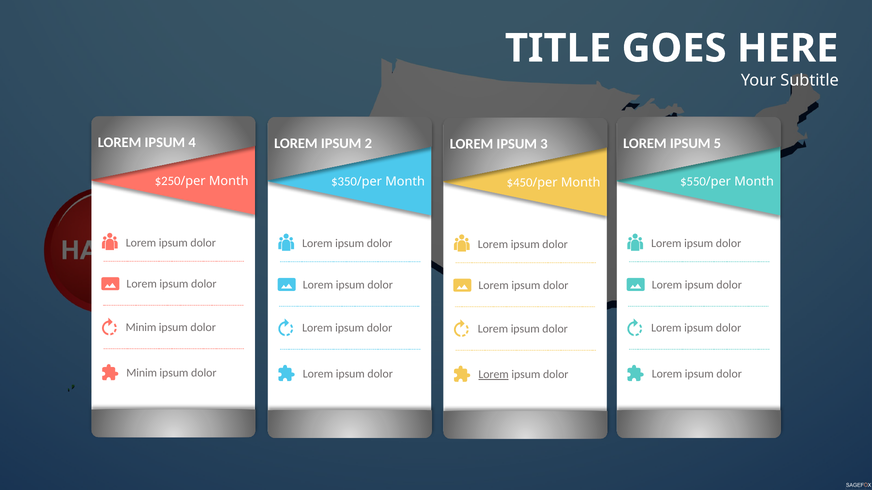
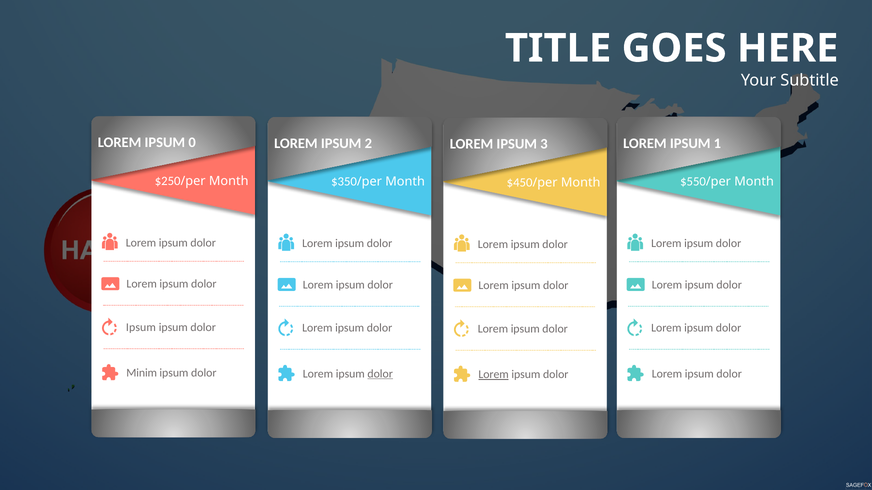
4: 4 -> 0 (192, 143)
5: 5 -> 1 (717, 143)
Minim: Minim -> Ipsum (141, 328)
dolor underline: none -> present (380, 374)
